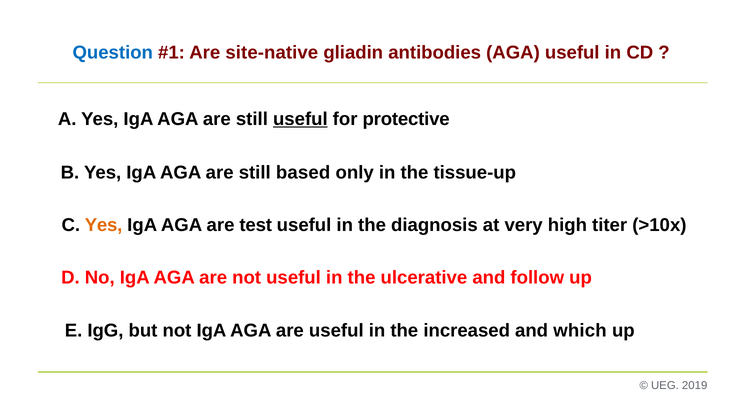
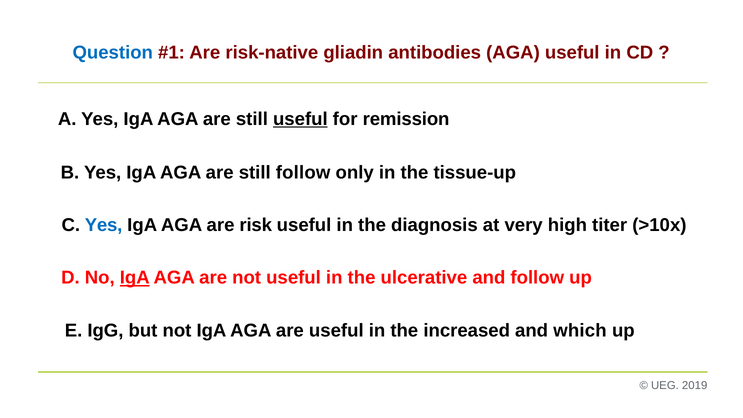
site-native: site-native -> risk-native (272, 53)
protective: protective -> remission (406, 119)
still based: based -> follow (303, 172)
Yes colour: orange -> blue (104, 225)
test: test -> risk (256, 225)
IgA underline: none -> present (135, 278)
